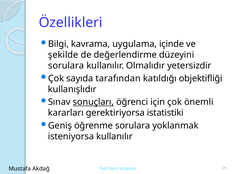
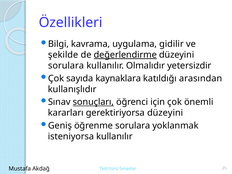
içinde: içinde -> gidilir (172, 44)
değerlendirme underline: none -> present (125, 55)
tarafından: tarafından -> kaynaklara (118, 78)
objektifliği: objektifliği -> arasından (201, 78)
gerektiriyorsa istatistiki: istatistiki -> düzeyini (165, 113)
